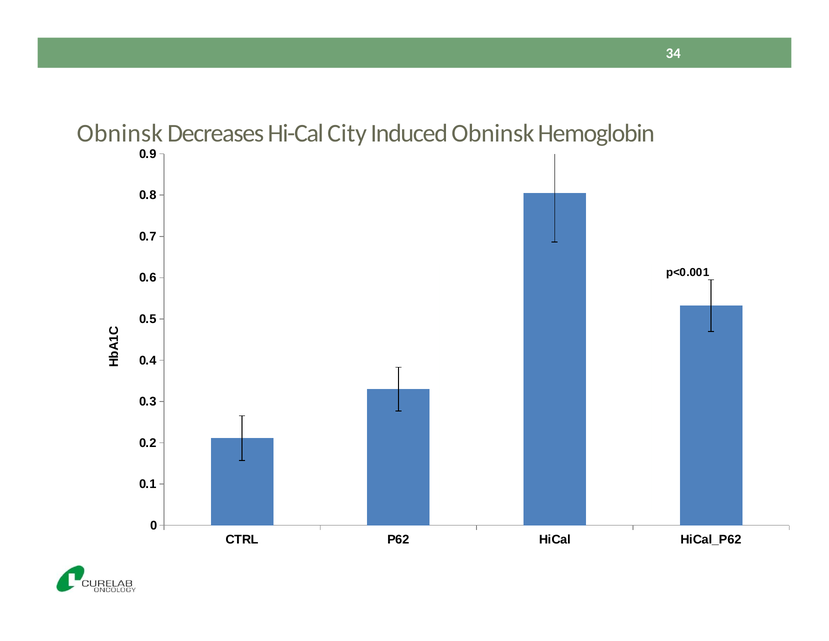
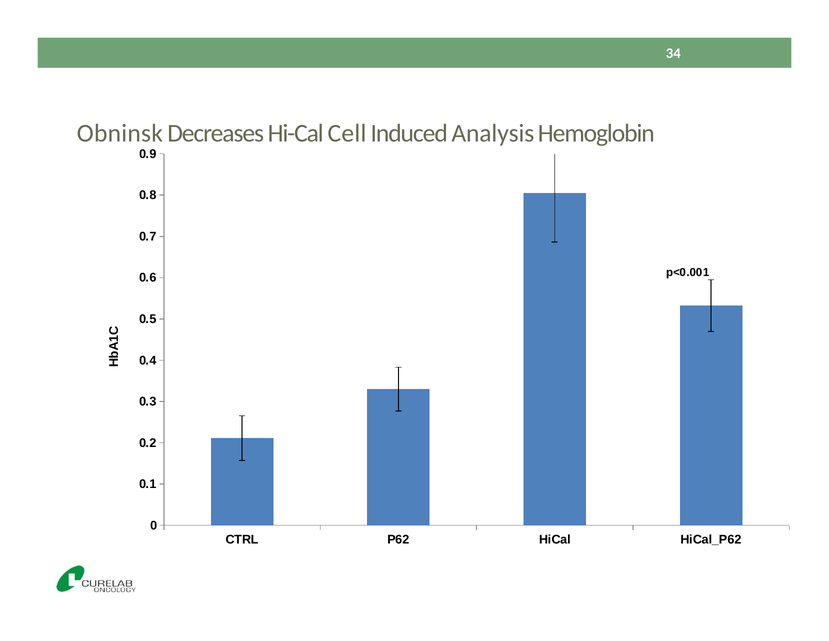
City: City -> Cell (347, 133)
Induced Obninsk: Obninsk -> Analysis (493, 133)
